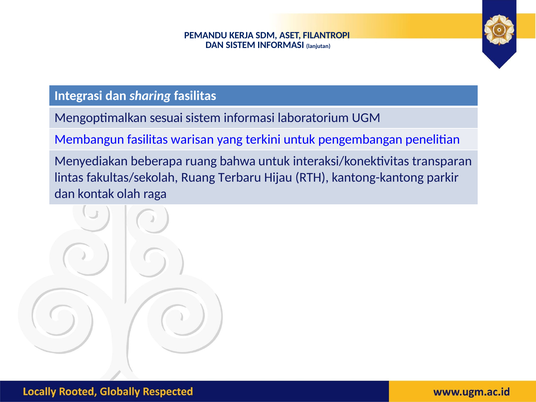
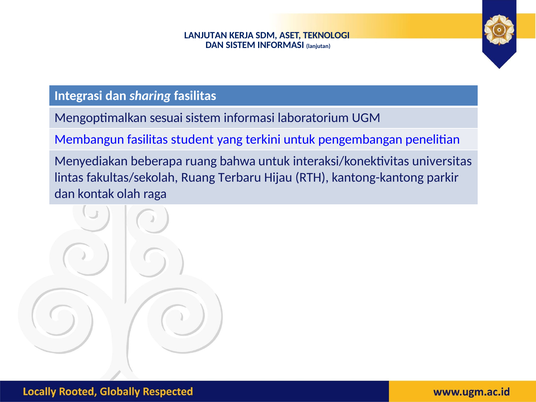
PEMANDU: PEMANDU -> LANJUTAN (206, 35)
FILANTROPI: FILANTROPI -> TEKNOLOGI (326, 35)
warisan: warisan -> student (192, 139)
transparan: transparan -> universitas (442, 161)
